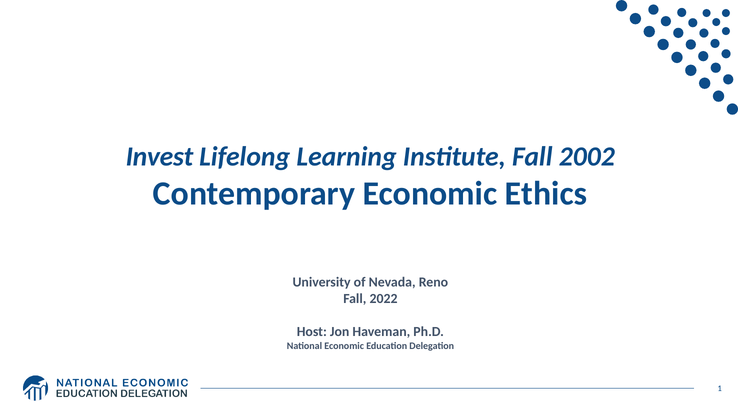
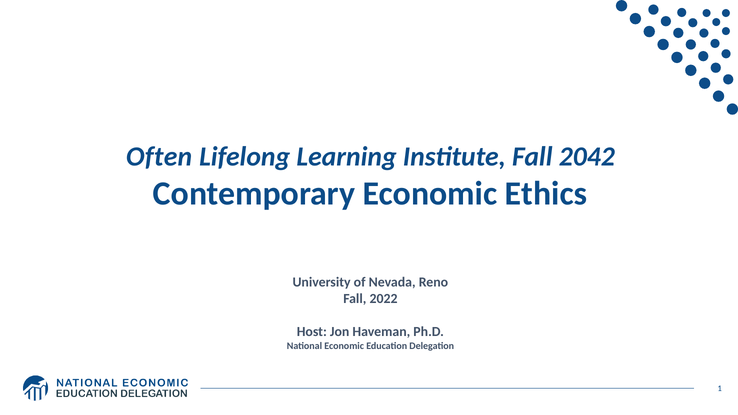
Invest: Invest -> Often (159, 157)
2002: 2002 -> 2042 (587, 157)
